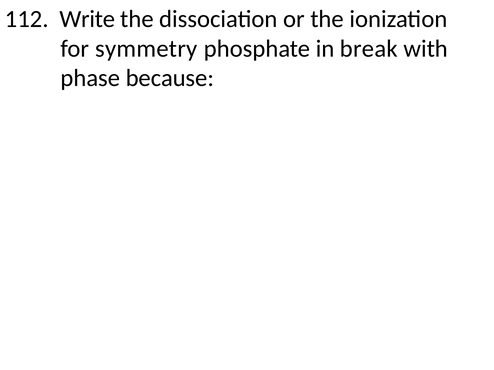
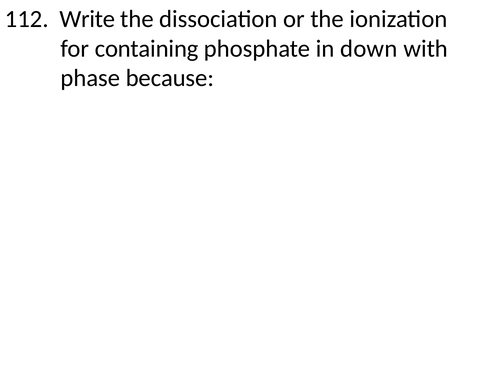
symmetry: symmetry -> containing (147, 49)
break: break -> down (369, 49)
